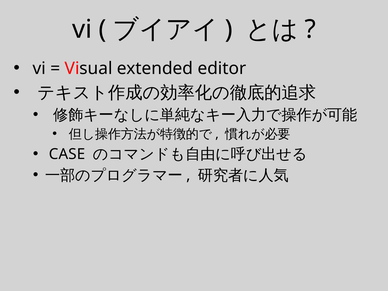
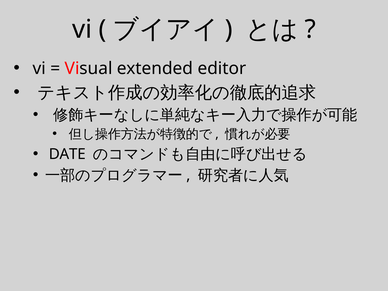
CASE: CASE -> DATE (67, 154)
